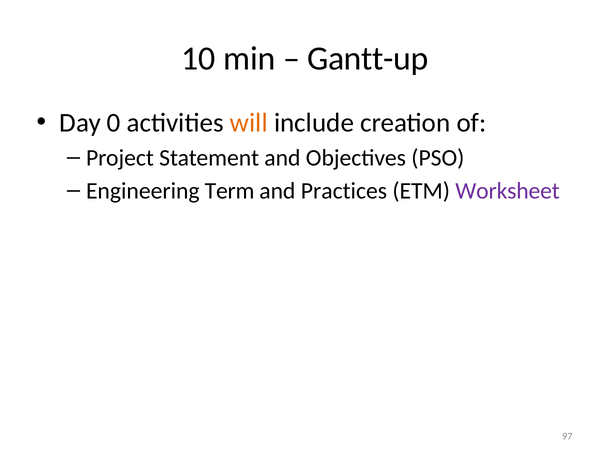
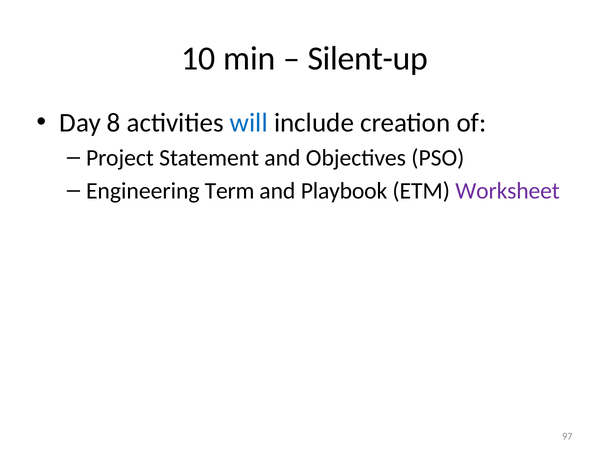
Gantt-up: Gantt-up -> Silent-up (368, 59)
0: 0 -> 8 (114, 123)
will colour: orange -> blue (249, 123)
Practices: Practices -> Playbook (344, 191)
